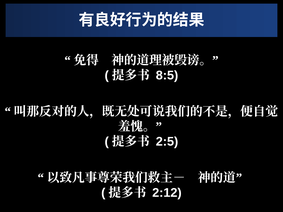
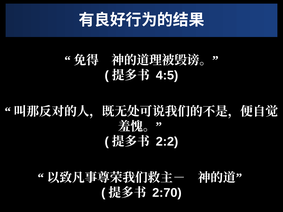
8:5: 8:5 -> 4:5 (167, 75)
2:5: 2:5 -> 2:2 (167, 142)
2:12: 2:12 -> 2:70 (167, 193)
